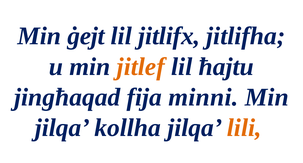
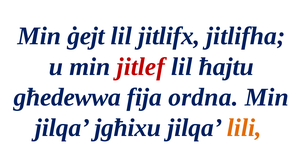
jitlef colour: orange -> red (141, 67)
jingħaqad: jingħaqad -> għedewwa (67, 97)
minni: minni -> ordna (203, 97)
kollha: kollha -> jgħixu (128, 128)
